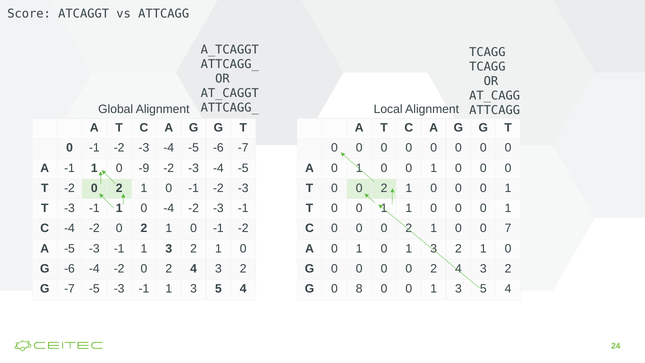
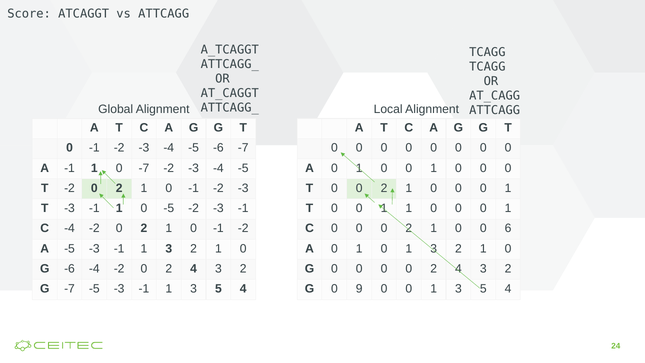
0 -9: -9 -> -7 (144, 168)
0 -4: -4 -> -5 (169, 208)
7: 7 -> 6 (508, 228)
8: 8 -> 9 (359, 289)
